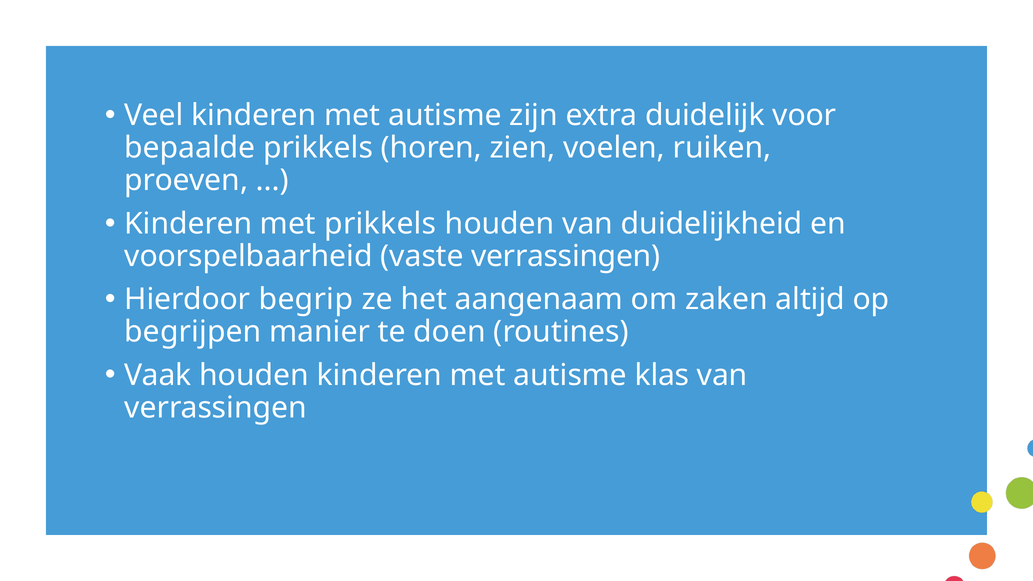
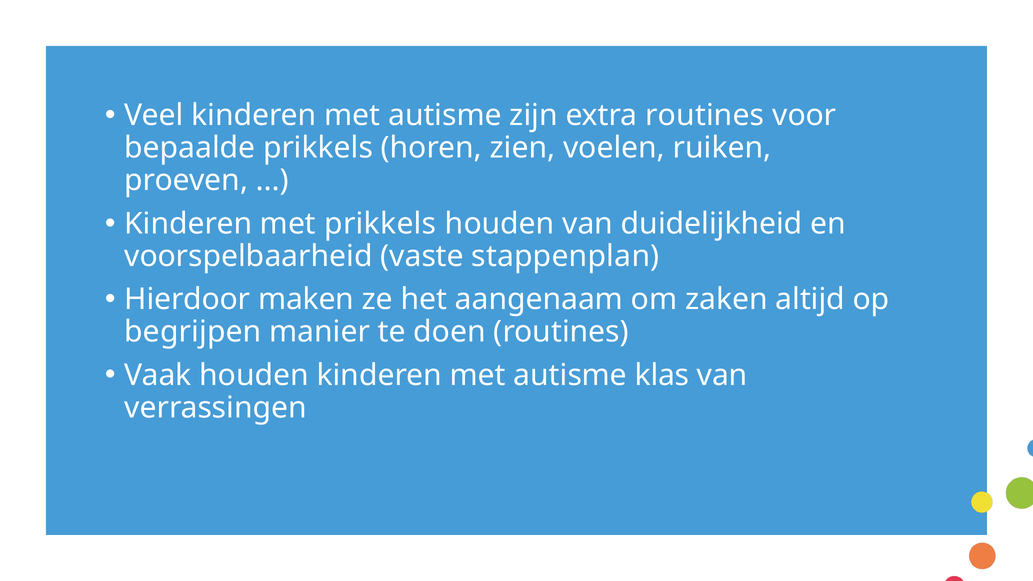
extra duidelijk: duidelijk -> routines (705, 116)
vaste verrassingen: verrassingen -> stappenplan (565, 256)
begrip: begrip -> maken (306, 299)
